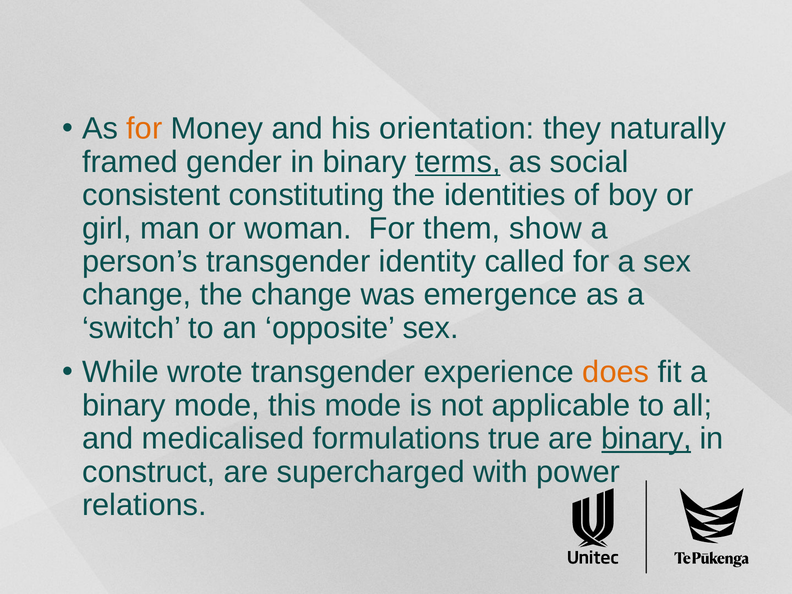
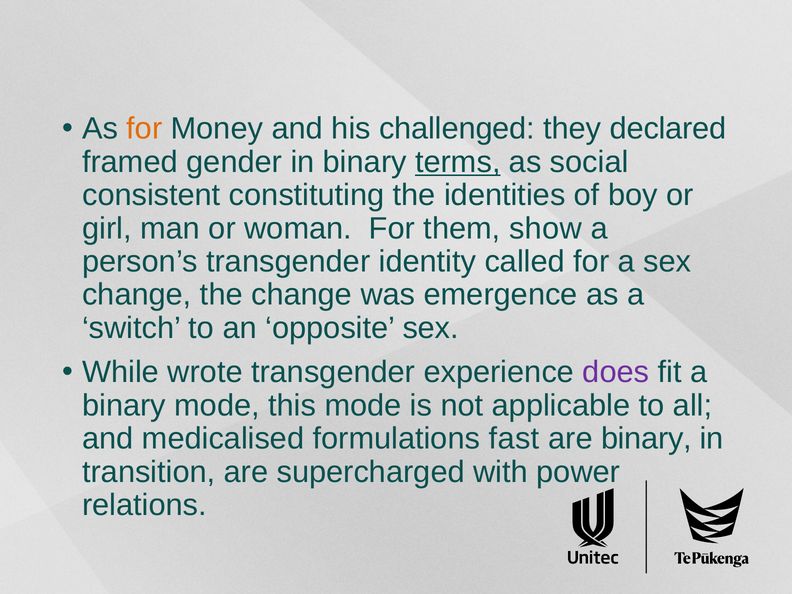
orientation: orientation -> challenged (457, 129)
naturally: naturally -> declared (668, 129)
does colour: orange -> purple (616, 372)
true: true -> fast (514, 439)
binary underline: present -> none (646, 439)
construct: construct -> transition (149, 472)
